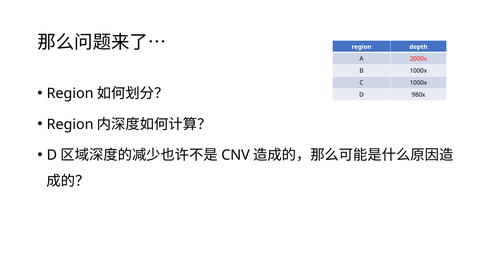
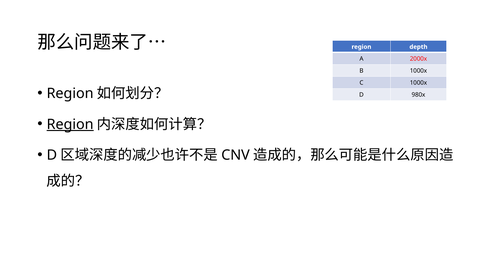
Region underline: none -> present (70, 124)
